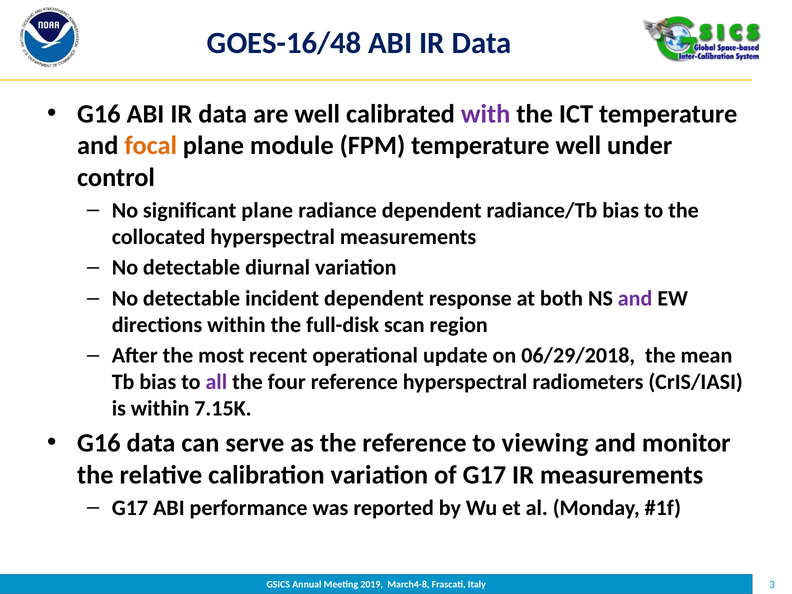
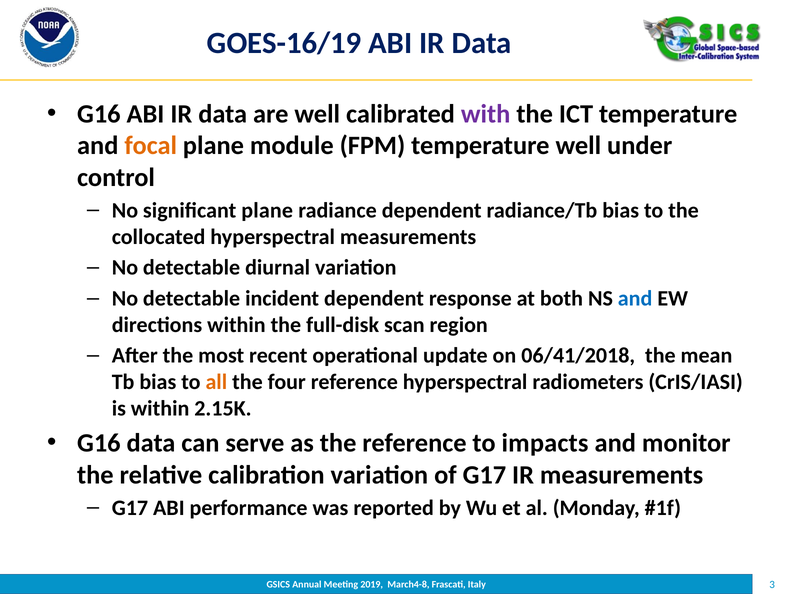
GOES-16/48: GOES-16/48 -> GOES-16/19 (284, 43)
and colour: purple -> blue (635, 298)
06/29/2018: 06/29/2018 -> 06/41/2018 (578, 356)
all colour: purple -> orange (216, 382)
7.15K: 7.15K -> 2.15K (223, 409)
viewing: viewing -> impacts (545, 443)
